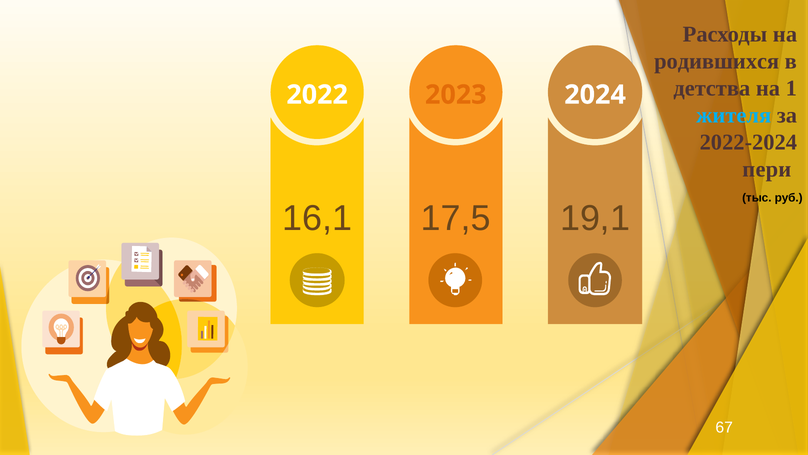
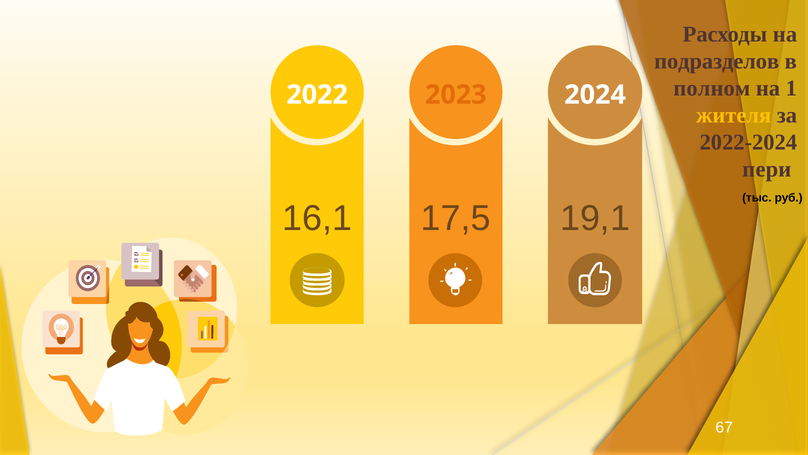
родившихся: родившихся -> подразделов (717, 61)
детства: детства -> полном (712, 88)
жителя colour: light blue -> yellow (734, 115)
